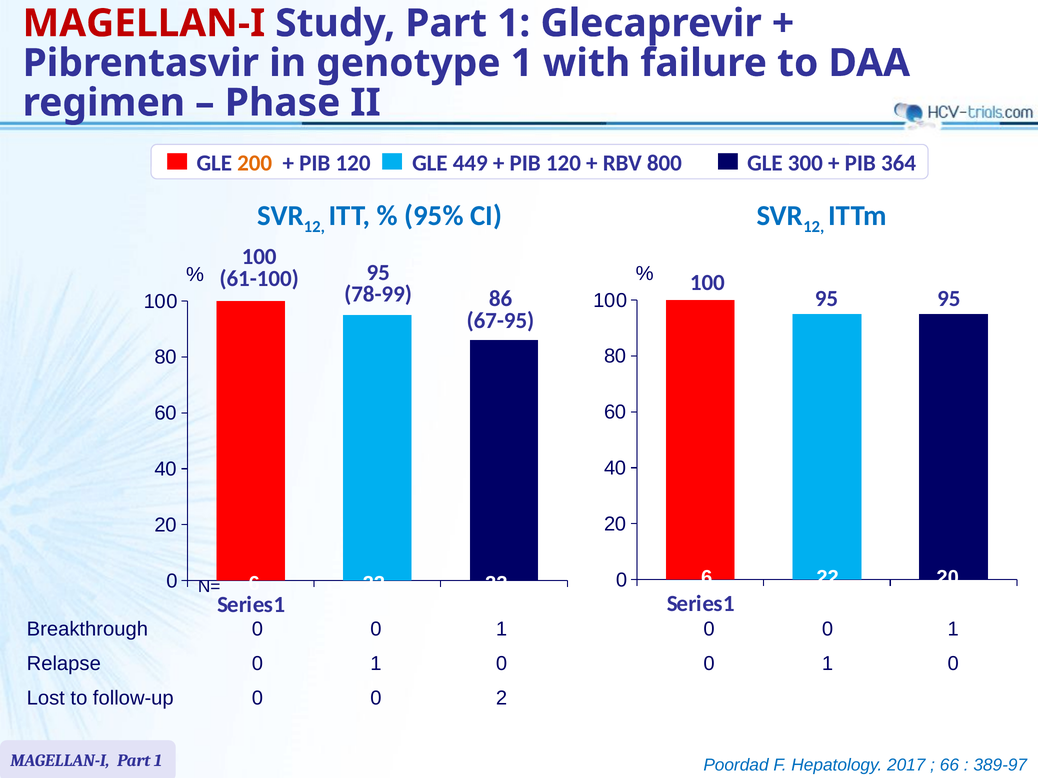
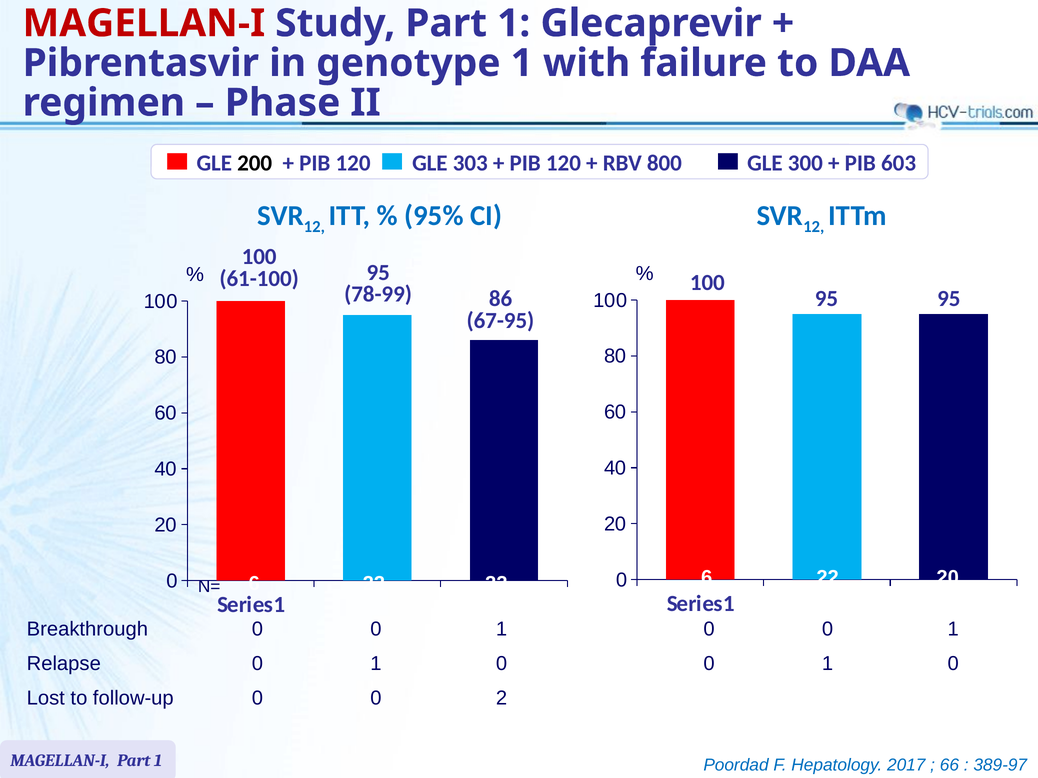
200 colour: orange -> black (255, 163)
449: 449 -> 303 (470, 163)
364: 364 -> 603 (899, 163)
